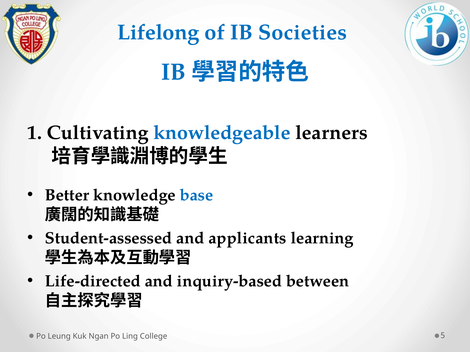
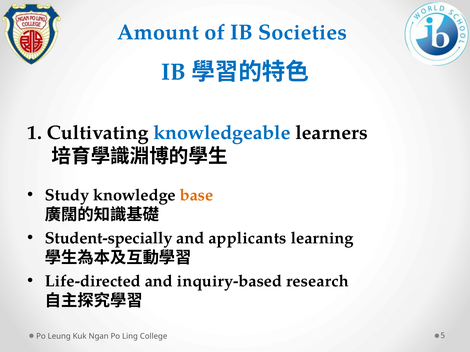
Lifelong: Lifelong -> Amount (158, 32)
Better: Better -> Study (67, 195)
base colour: blue -> orange (197, 195)
Student-assessed: Student-assessed -> Student-specially (109, 238)
between: between -> research (317, 282)
